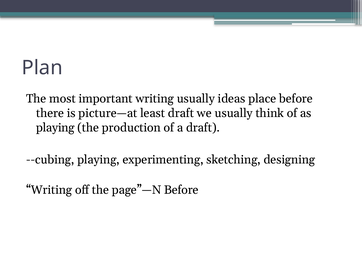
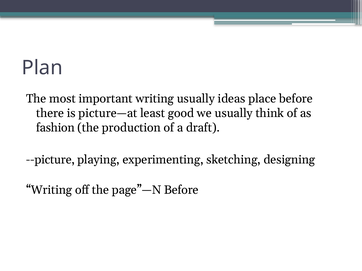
least draft: draft -> good (181, 113)
playing: playing -> fashion (55, 128)
--cubing: --cubing -> --picture (50, 160)
